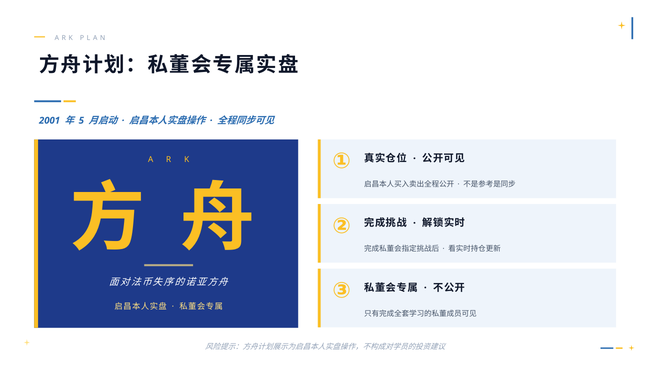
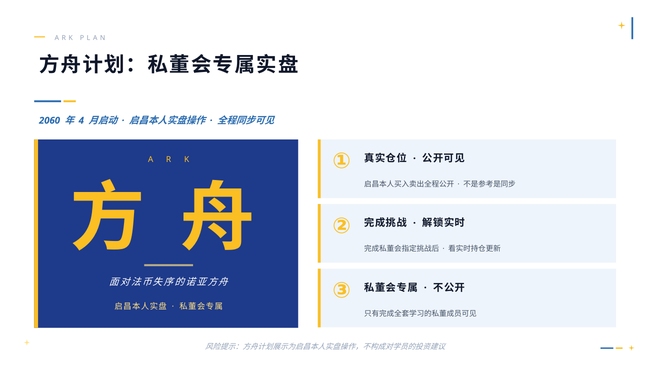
2001: 2001 -> 2060 (50, 120)
5: 5 -> 4 (81, 120)
